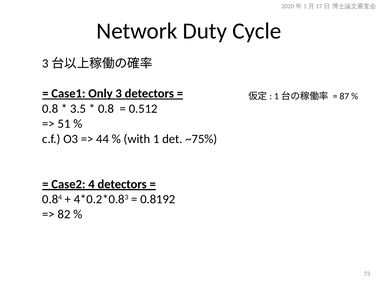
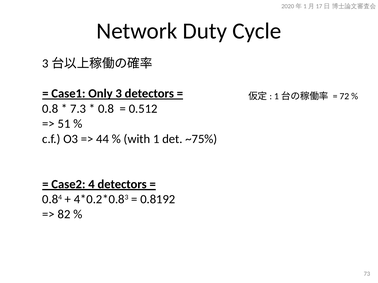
87: 87 -> 72 (344, 96)
3.5: 3.5 -> 7.3 (78, 109)
